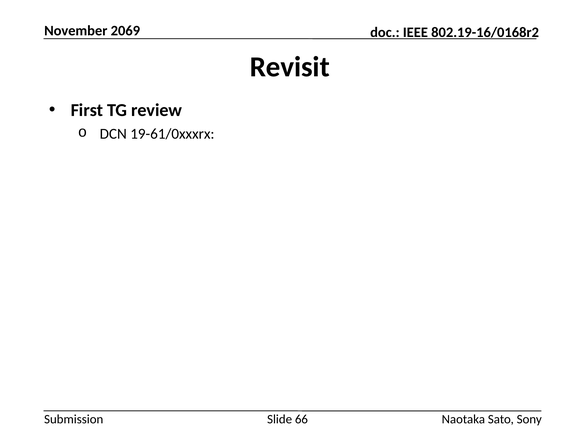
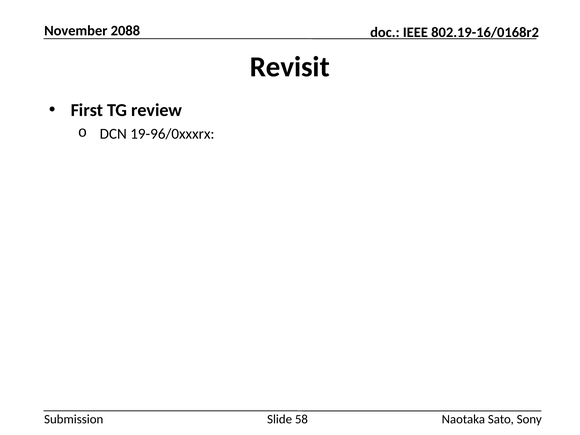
2069: 2069 -> 2088 (125, 31)
19-61/0xxxrx: 19-61/0xxxrx -> 19-96/0xxxrx (172, 134)
66: 66 -> 58 (301, 419)
